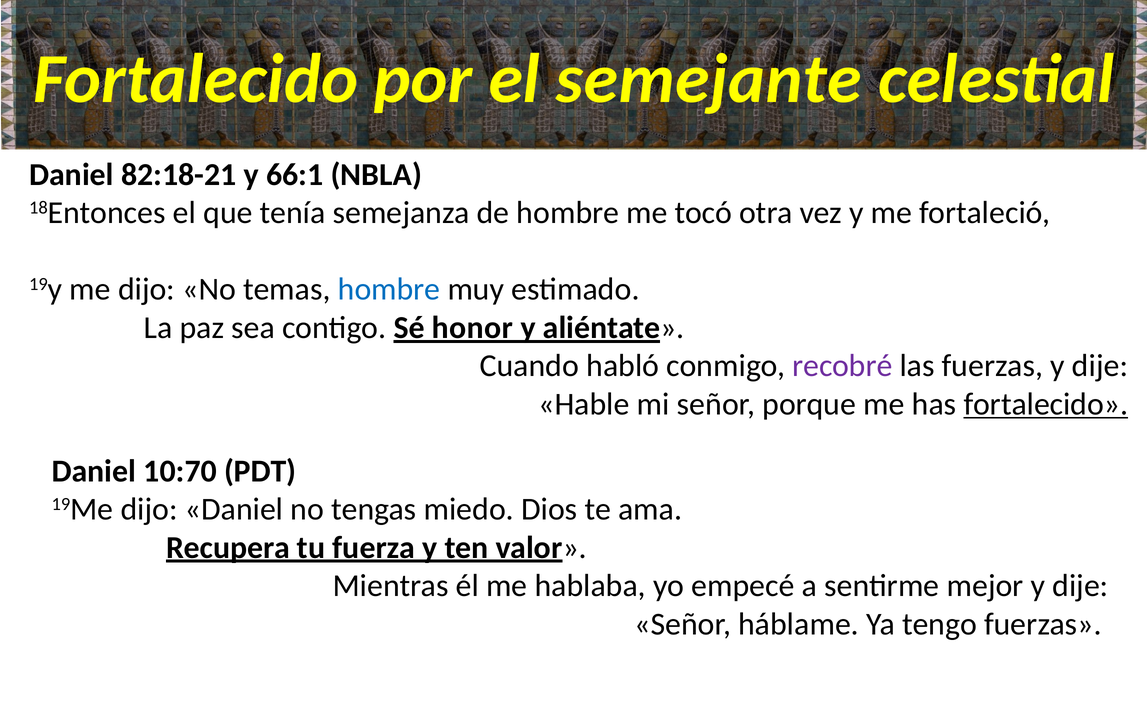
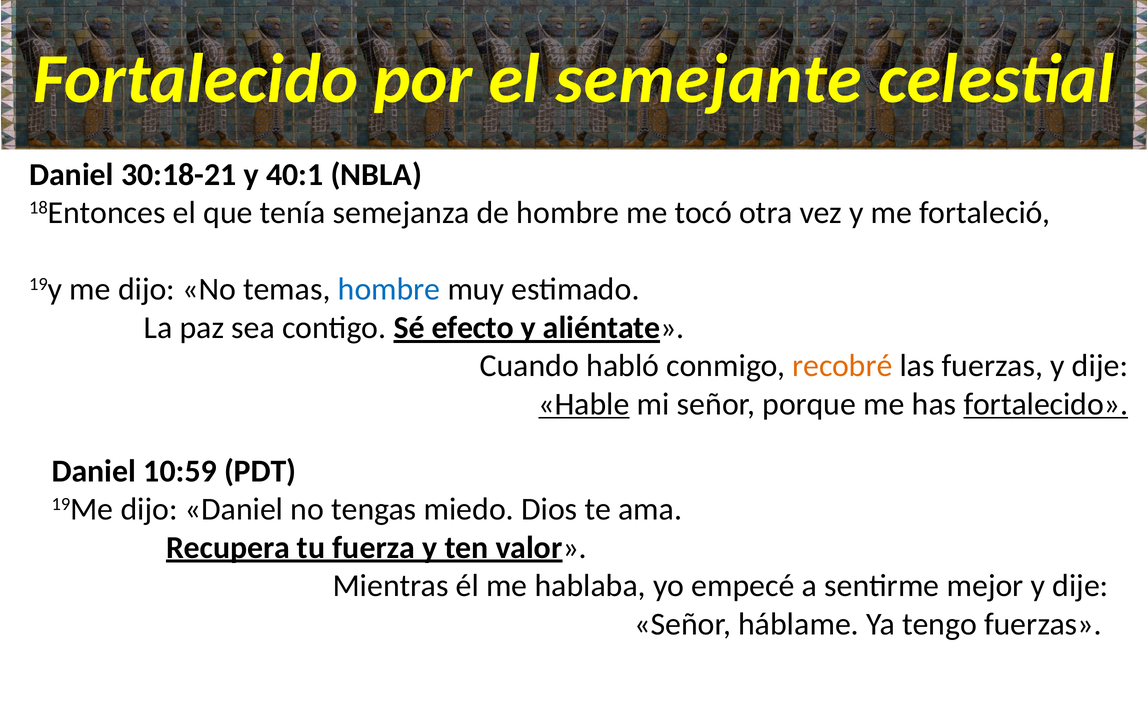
82:18-21: 82:18-21 -> 30:18-21 (179, 174)
66:1: 66:1 -> 40:1 (295, 174)
honor: honor -> efecto (473, 327)
recobré colour: purple -> orange (842, 366)
Hable underline: none -> present (584, 404)
10:70: 10:70 -> 10:59 (180, 471)
